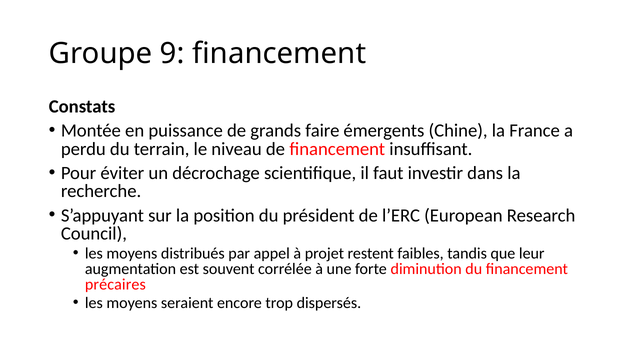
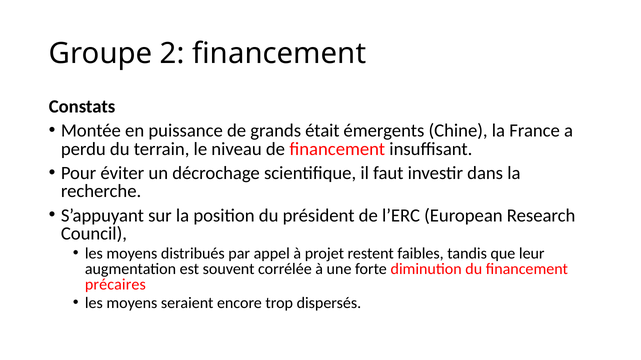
9: 9 -> 2 (172, 54)
faire: faire -> était (322, 131)
